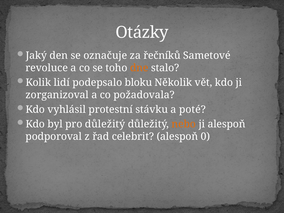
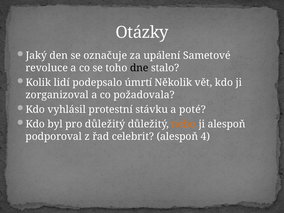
řečníků: řečníků -> upálení (162, 56)
dne colour: orange -> black (139, 68)
bloku: bloku -> úmrtí (138, 83)
0: 0 -> 4 (205, 137)
